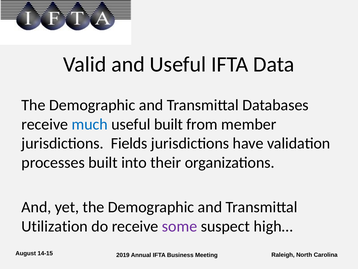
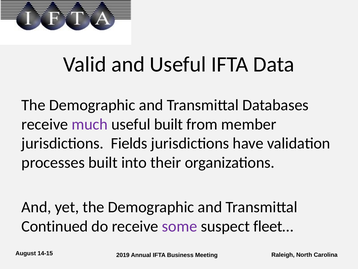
much colour: blue -> purple (90, 124)
Utilization: Utilization -> Continued (55, 226)
high…: high… -> fleet… (273, 226)
